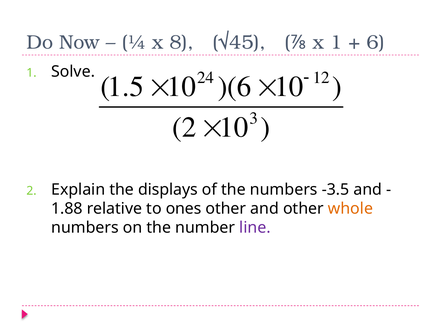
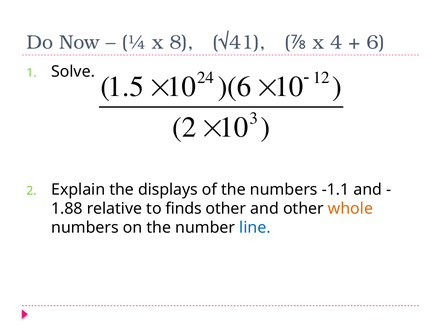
√45: √45 -> √41 (239, 43)
x 1: 1 -> 4 (336, 43)
-3.5: -3.5 -> -1.1 (336, 190)
ones: ones -> finds (184, 209)
line colour: purple -> blue (255, 228)
